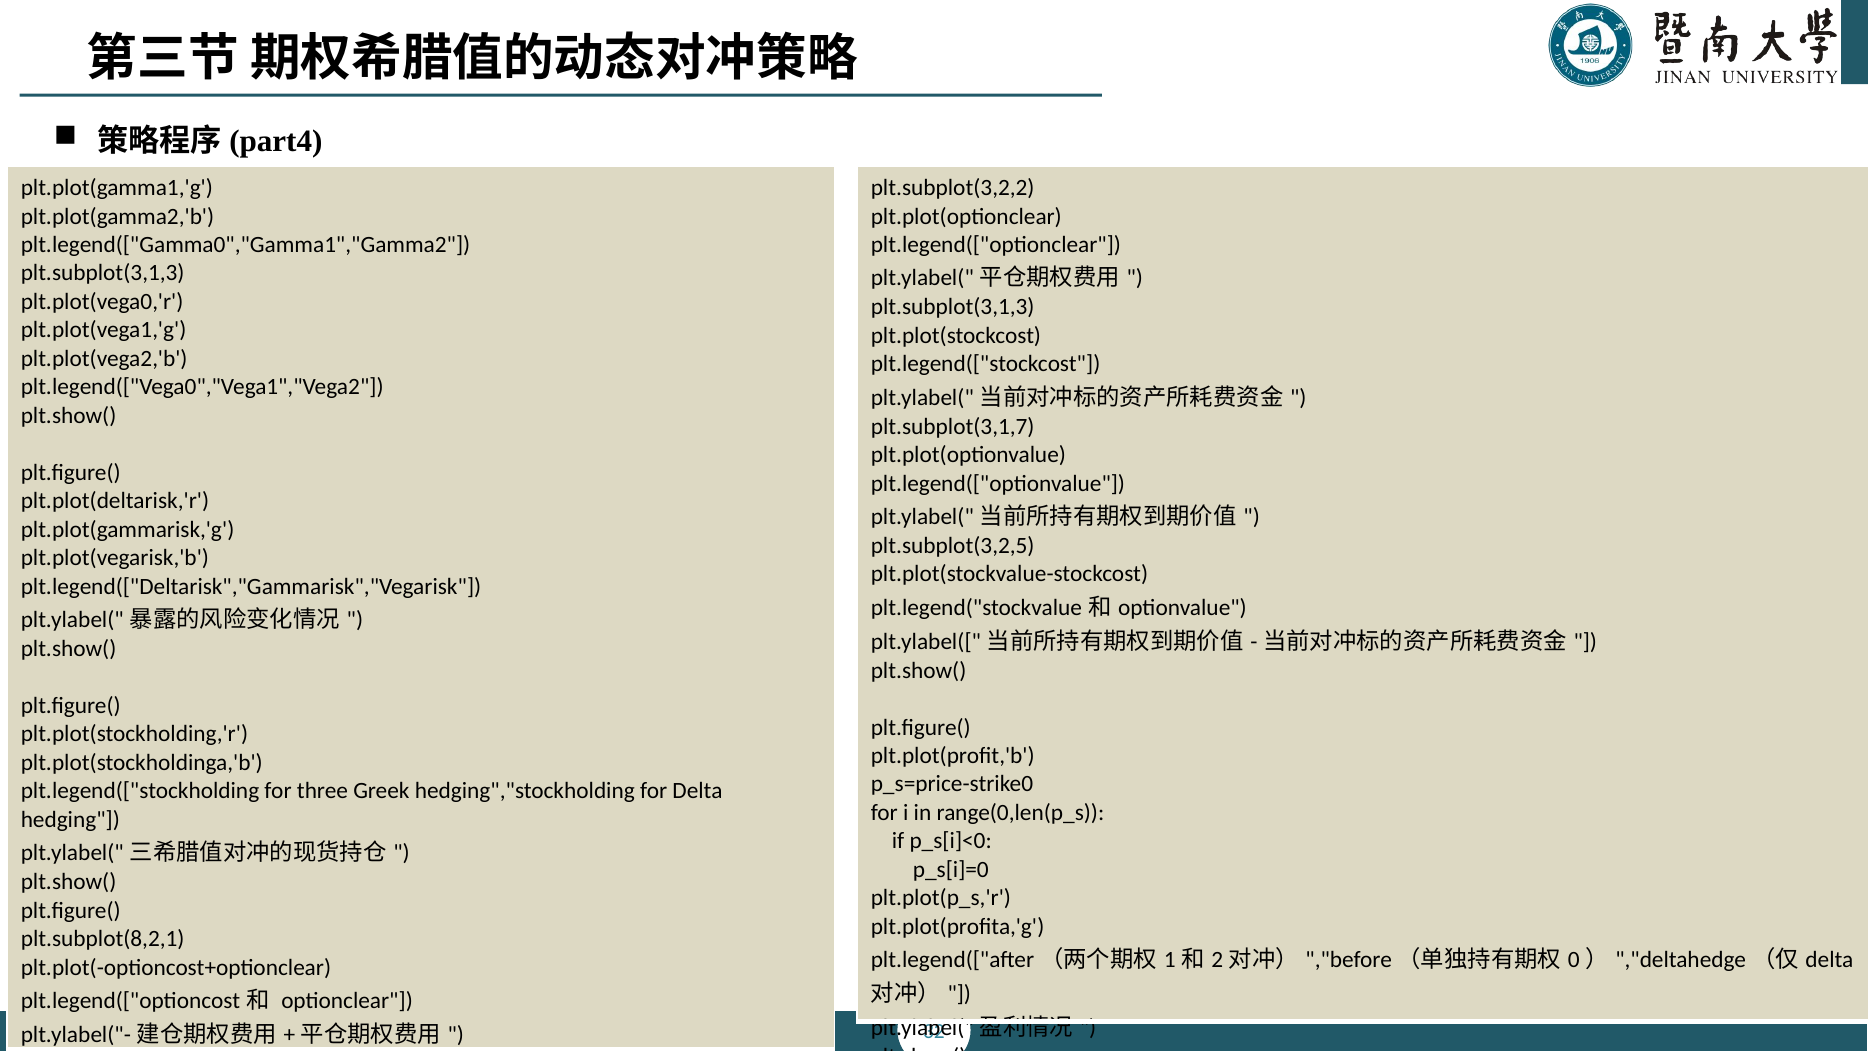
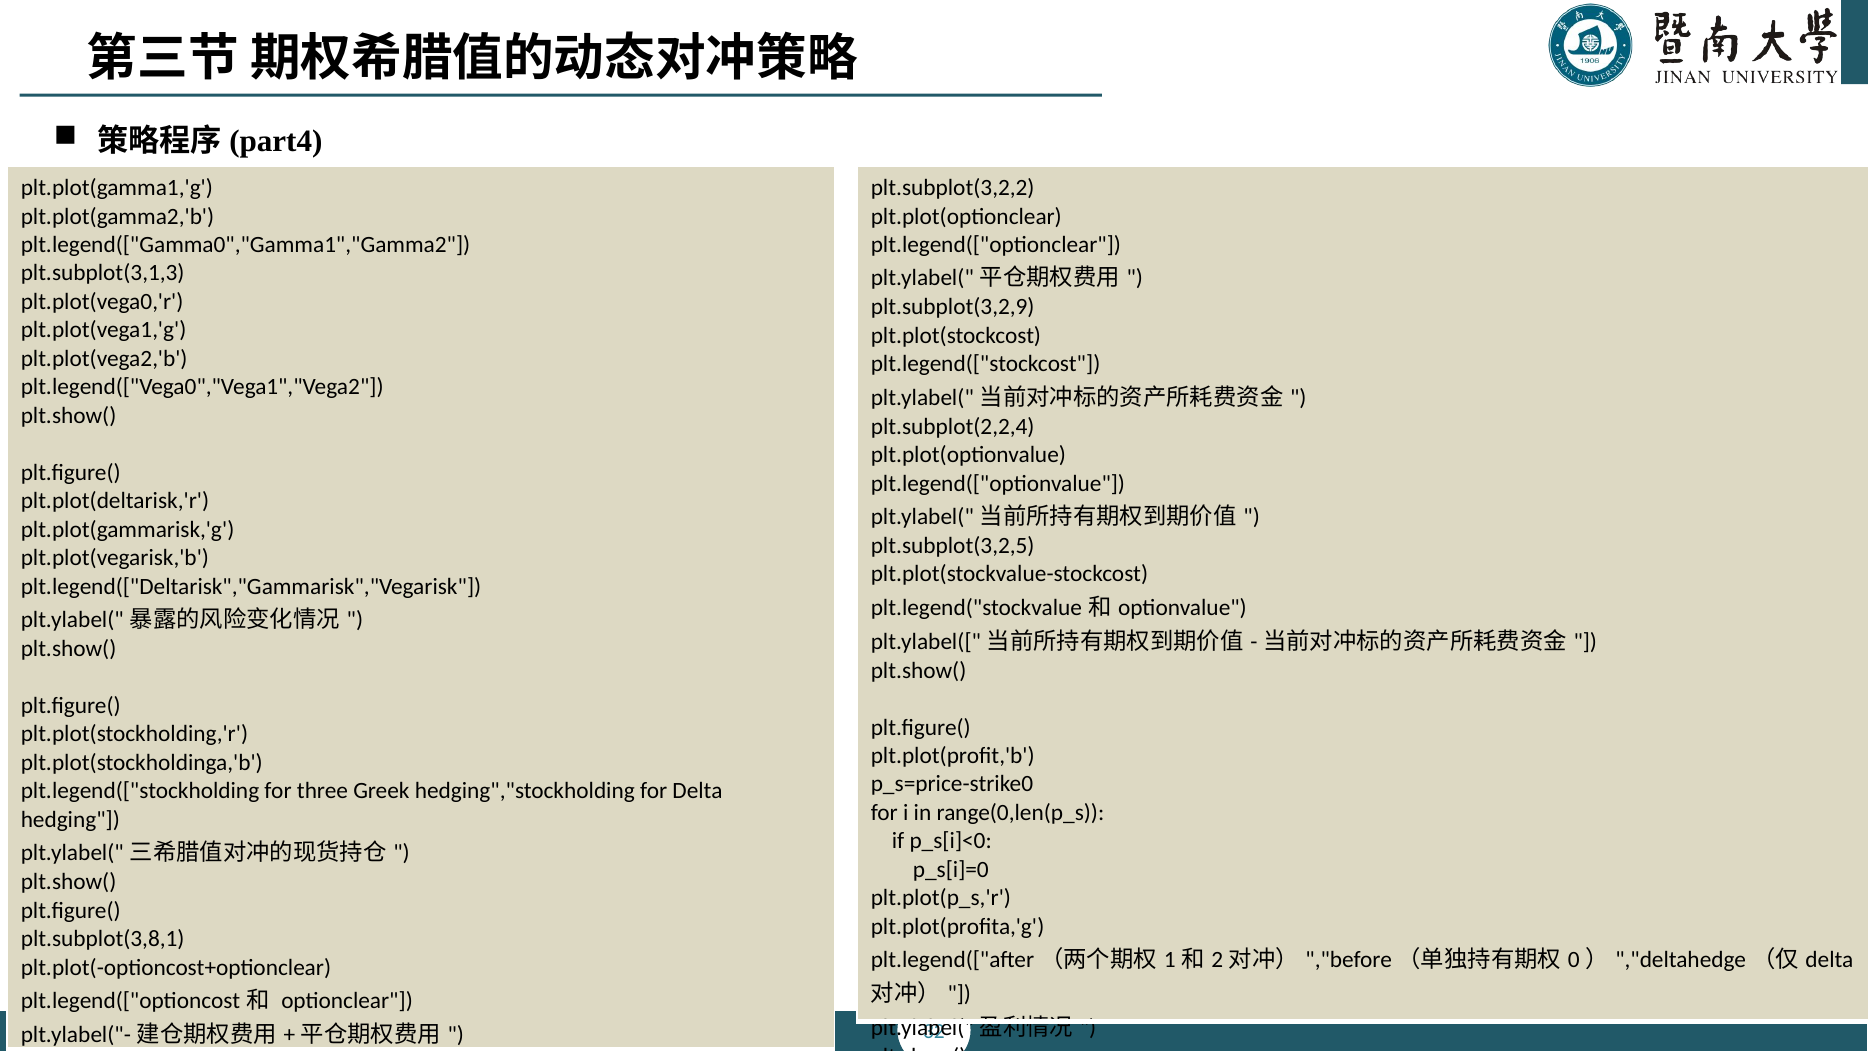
plt.subplot(3,1,3: plt.subplot(3,1,3 -> plt.subplot(3,2,9 (953, 307)
plt.subplot(3,1,7: plt.subplot(3,1,7 -> plt.subplot(2,2,4 (953, 427)
plt.subplot(8,2,1: plt.subplot(8,2,1 -> plt.subplot(3,8,1 (103, 939)
